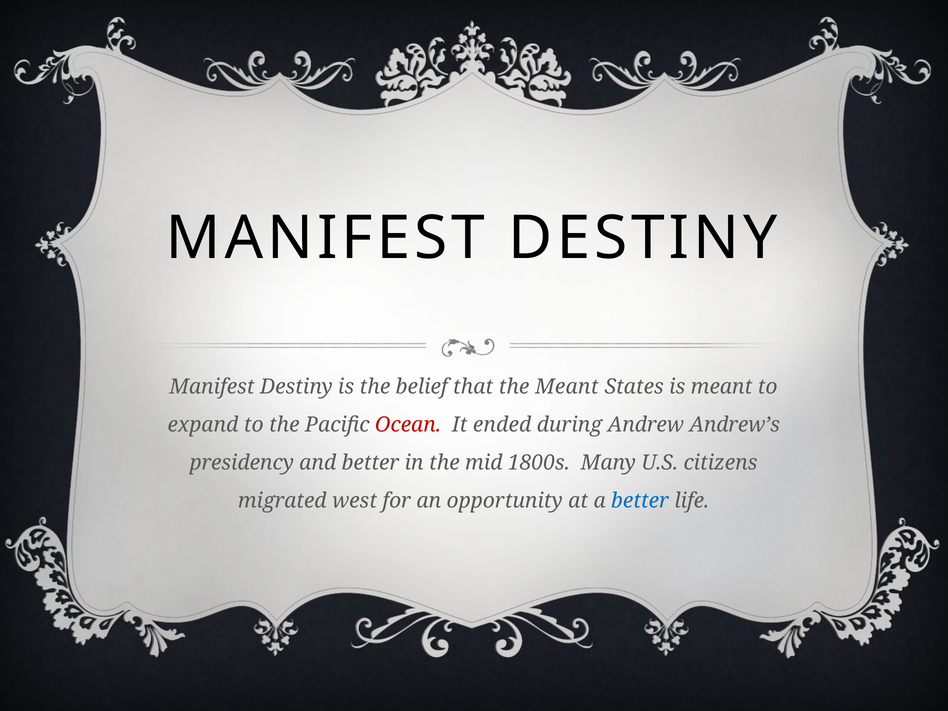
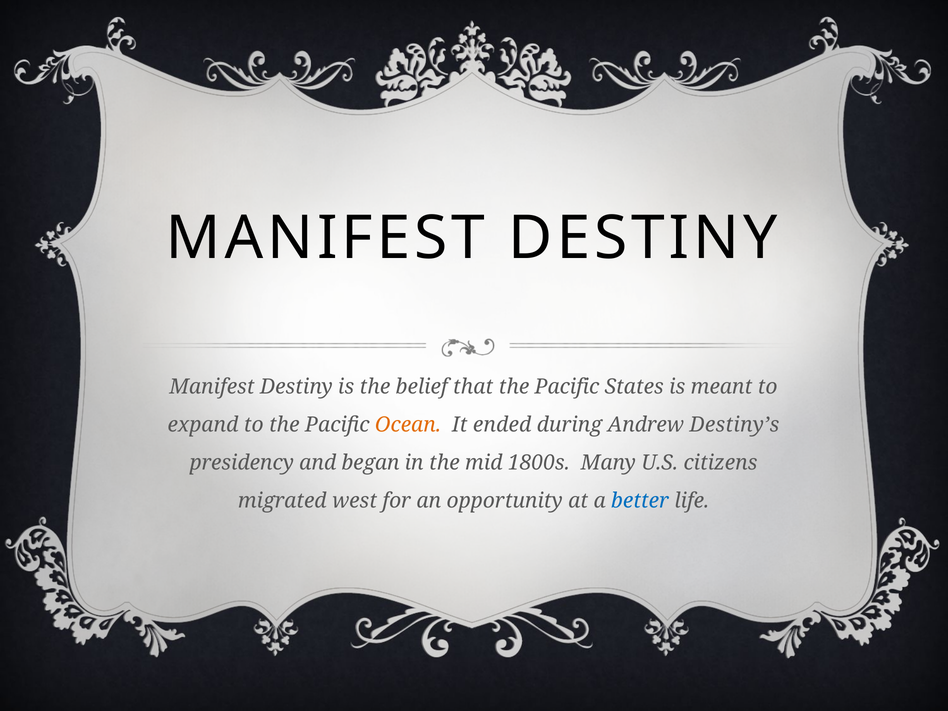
that the Meant: Meant -> Pacific (567, 387)
Ocean colour: red -> orange (408, 425)
Andrew’s: Andrew’s -> Destiny’s (734, 425)
and better: better -> began (371, 463)
